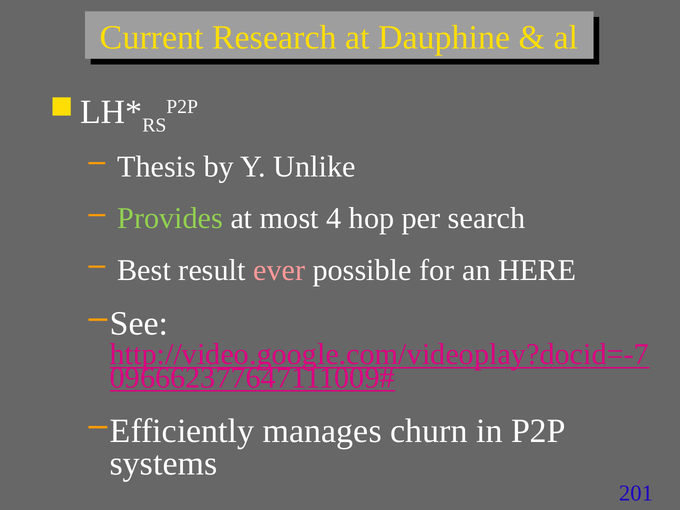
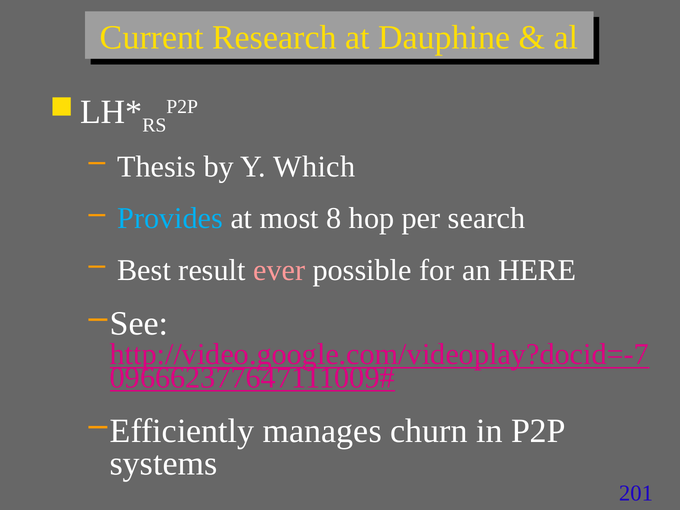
Unlike: Unlike -> Which (314, 167)
Provides colour: light green -> light blue (170, 218)
4: 4 -> 8 (334, 218)
